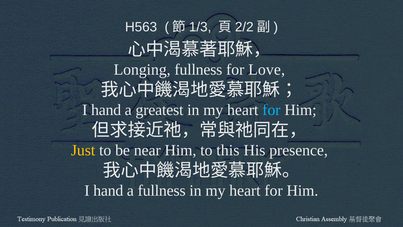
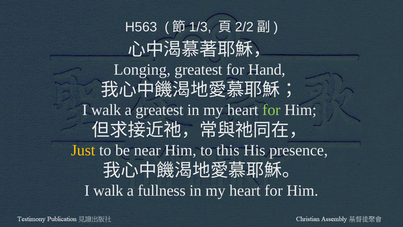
Longing fullness: fullness -> greatest (198, 69)
Love: Love -> Hand (267, 69)
hand: hand -> walk (106, 110)
for colour: light blue -> light green (271, 110)
hand: hand -> walk (108, 190)
